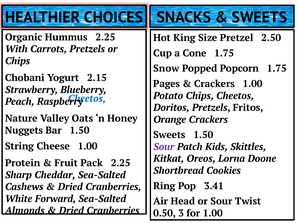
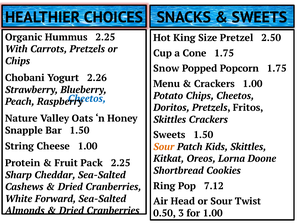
2.15: 2.15 -> 2.26 (97, 78)
Pages: Pages -> Menu (167, 84)
Orange: Orange -> Skittles (170, 119)
Nuggets: Nuggets -> Snapple (24, 130)
Sour colour: purple -> orange (164, 147)
3.41: 3.41 -> 7.12 (214, 186)
